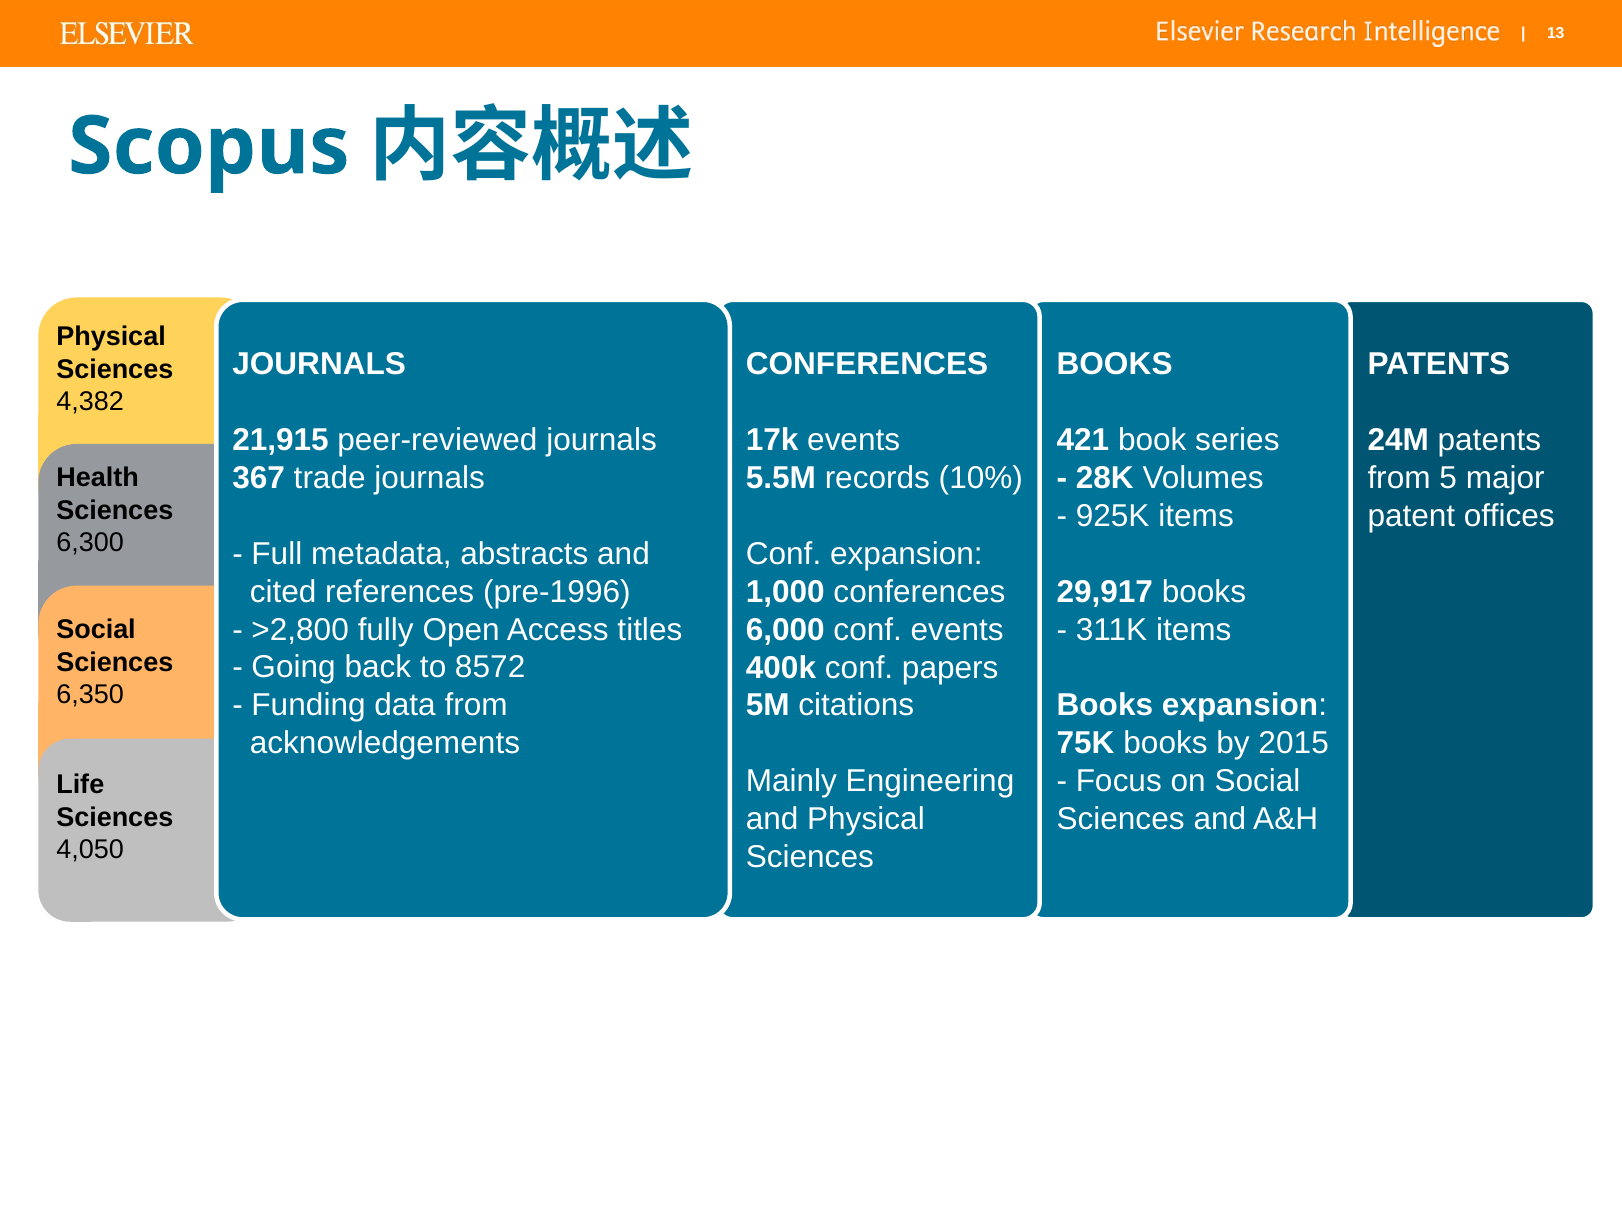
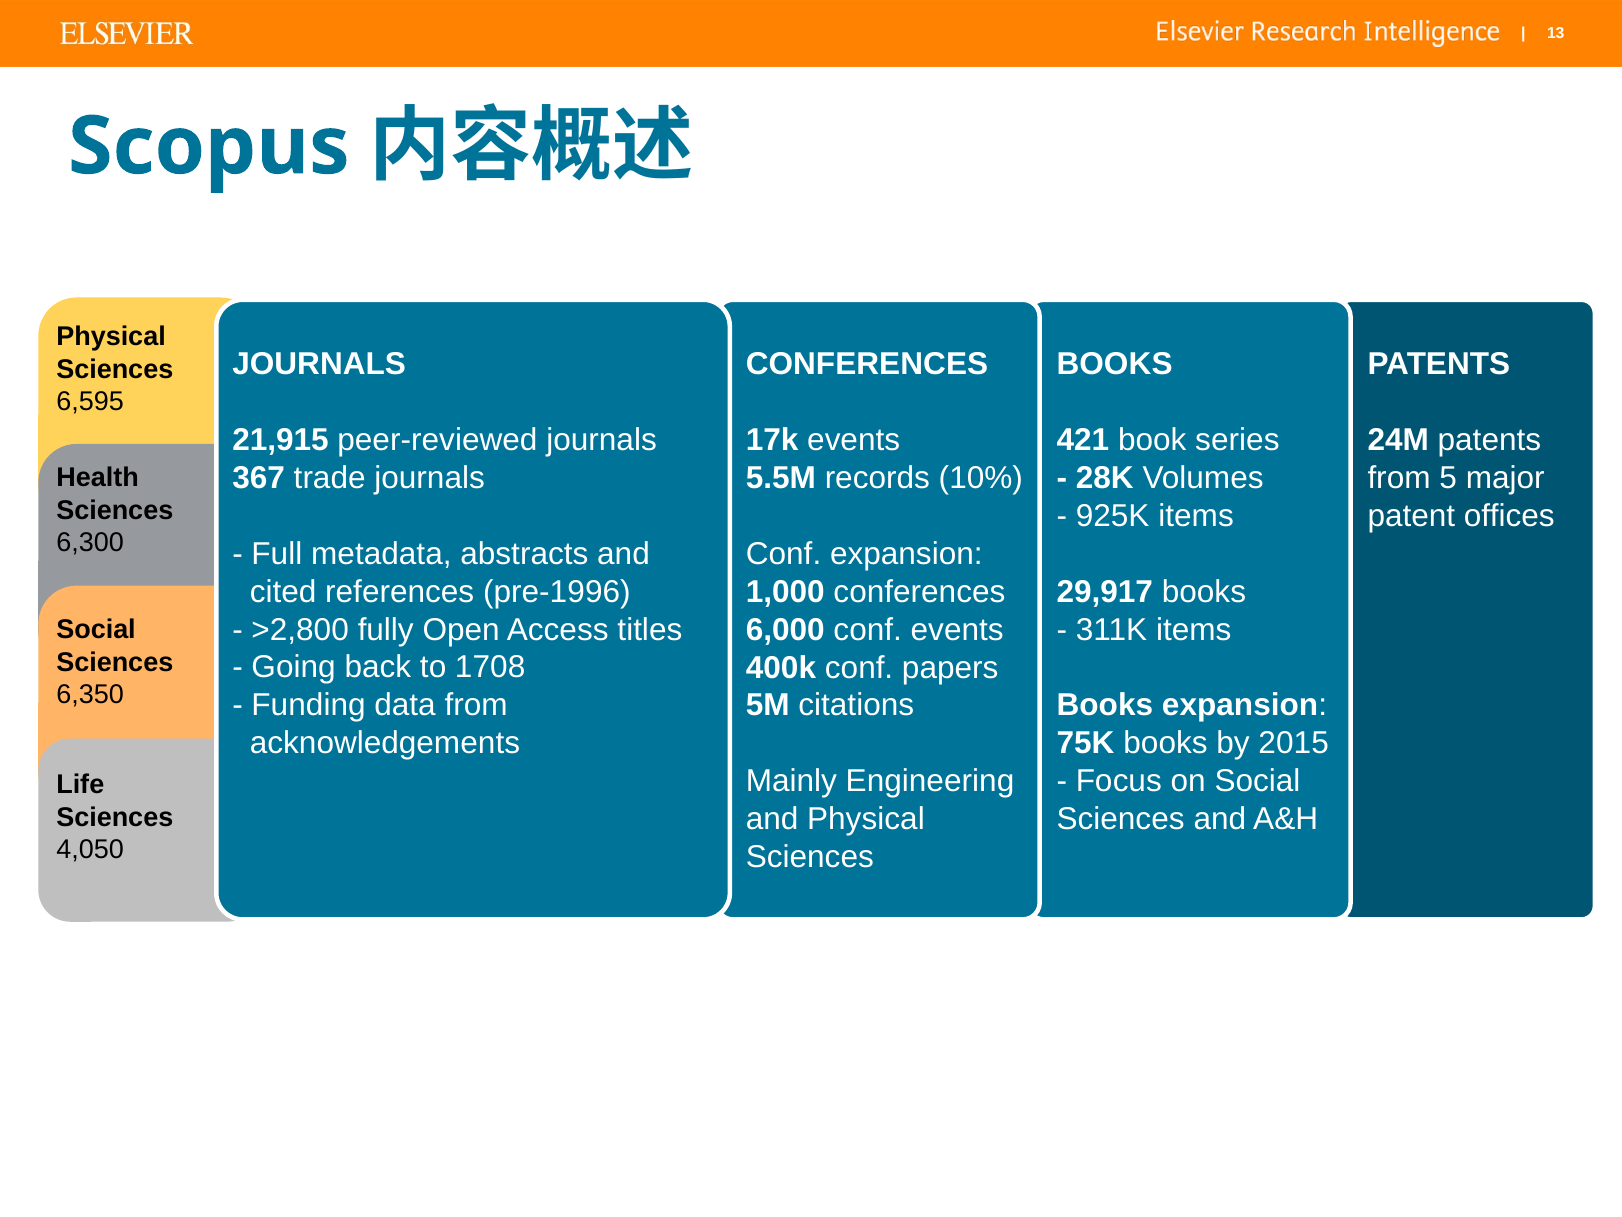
4,382: 4,382 -> 6,595 (90, 402)
8572: 8572 -> 1708 (490, 667)
